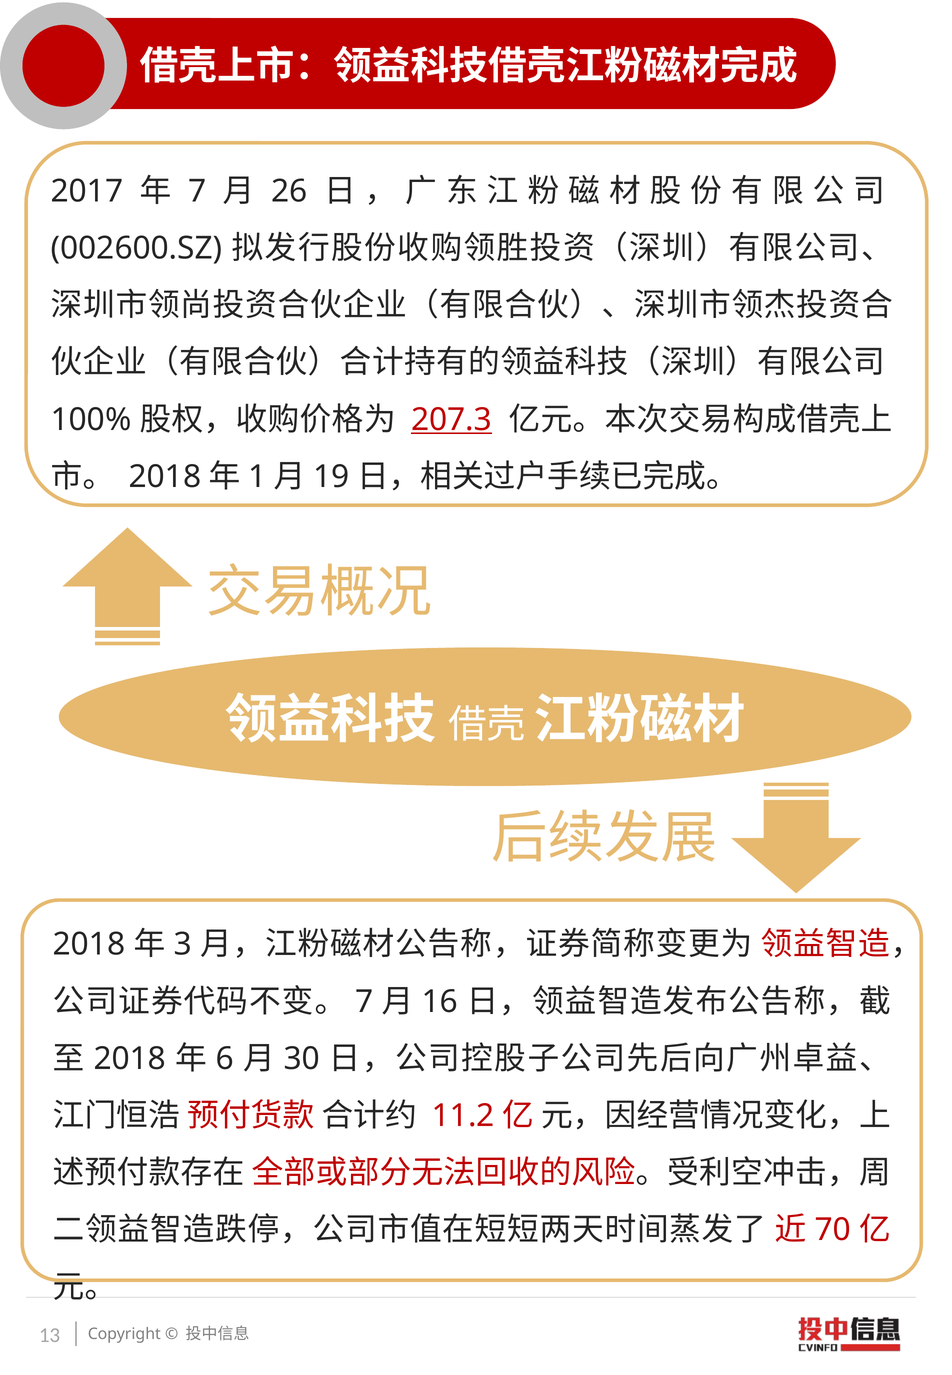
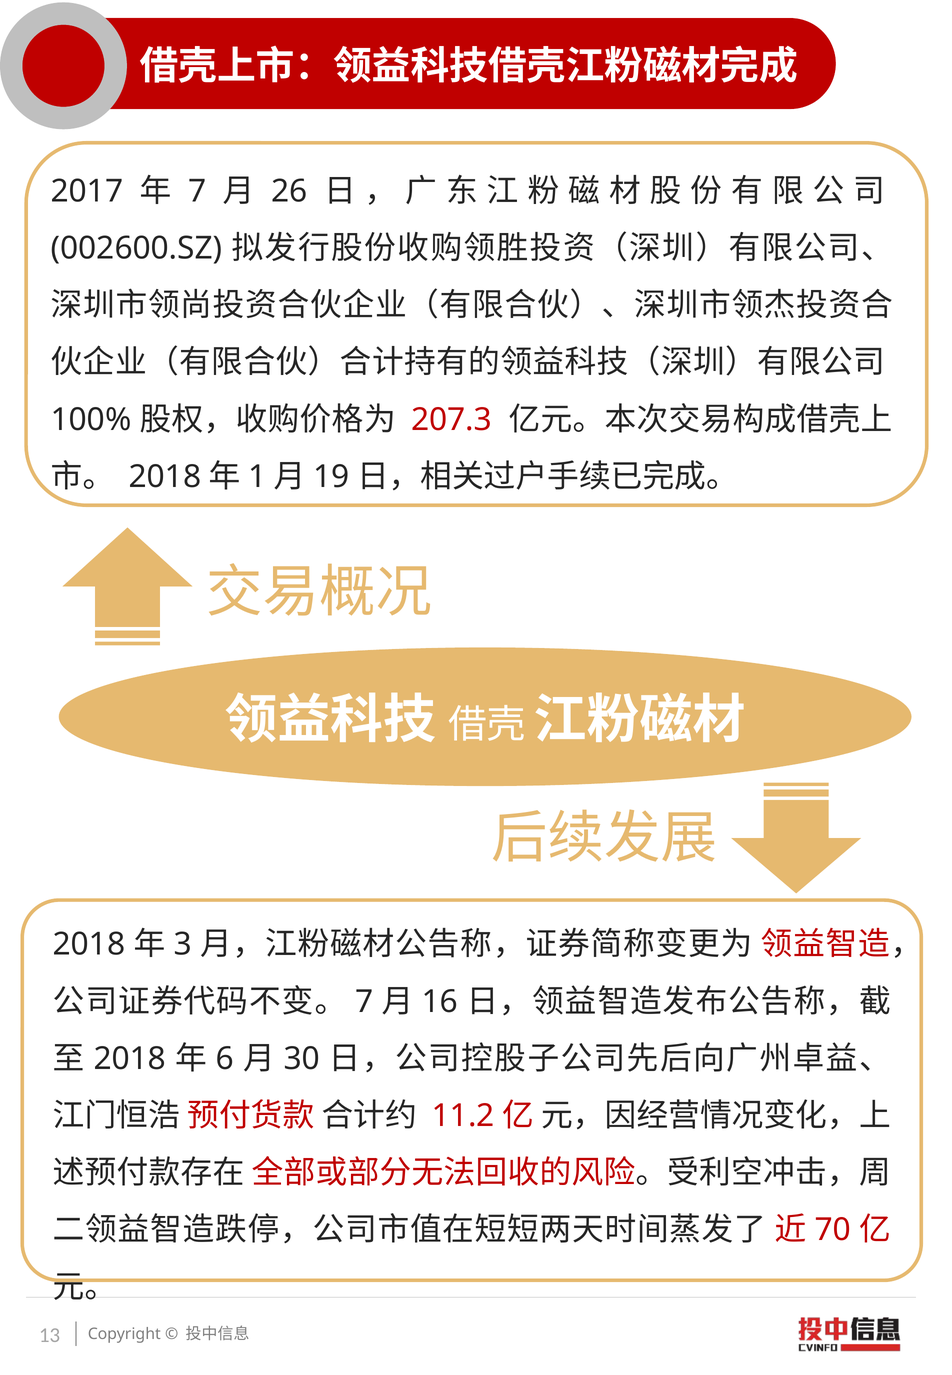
207.3 underline: present -> none (452, 420)
